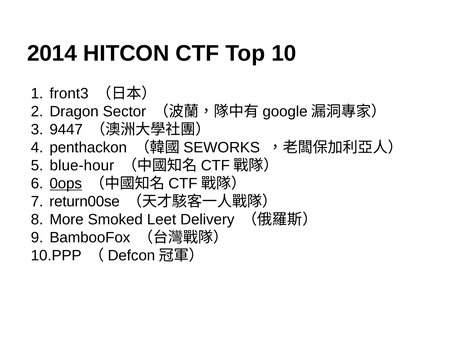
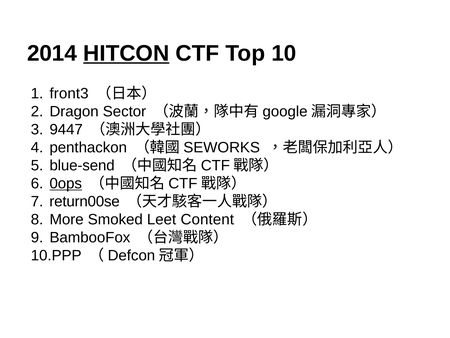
HITCON underline: none -> present (126, 53)
blue-hour: blue-hour -> blue-send (82, 165)
Delivery: Delivery -> Content (207, 219)
